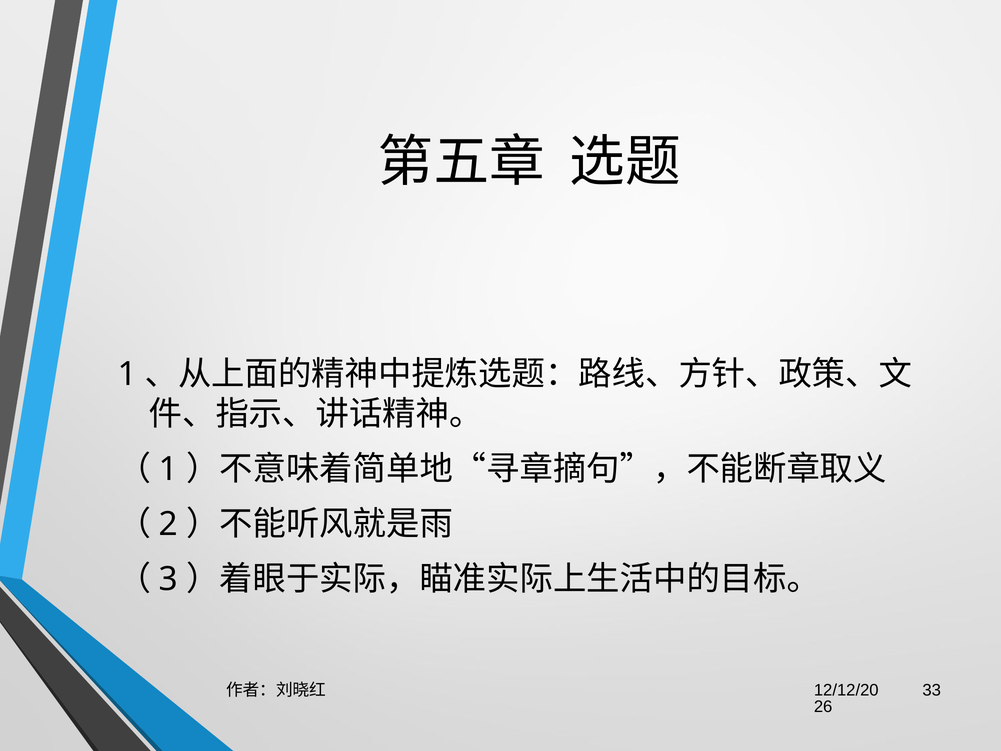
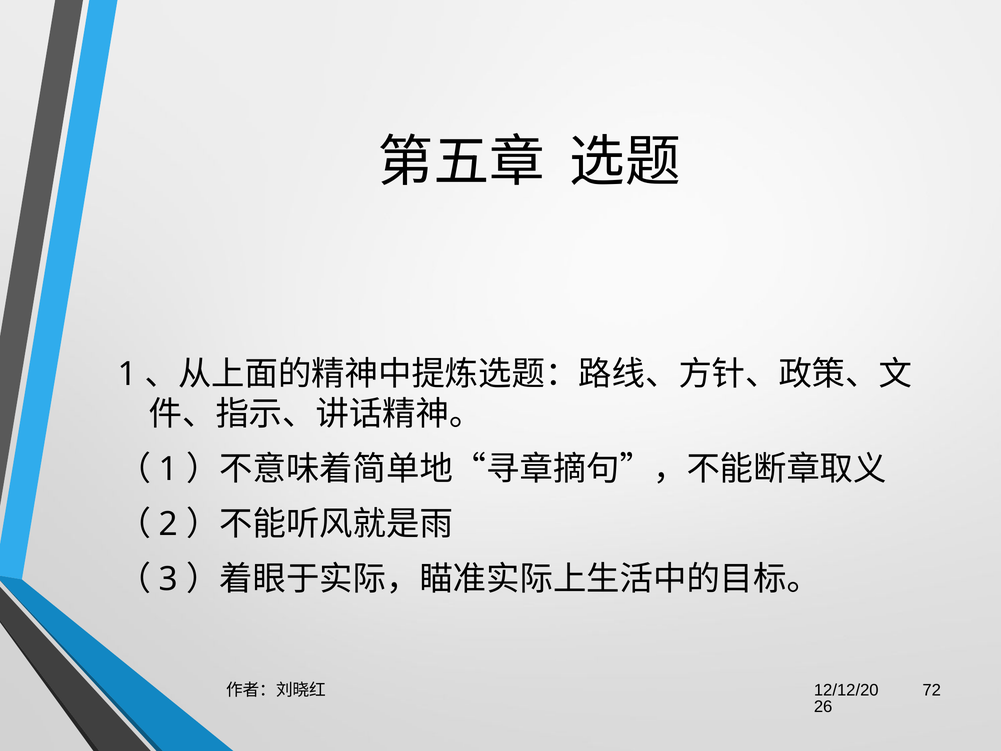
33: 33 -> 72 (932, 690)
